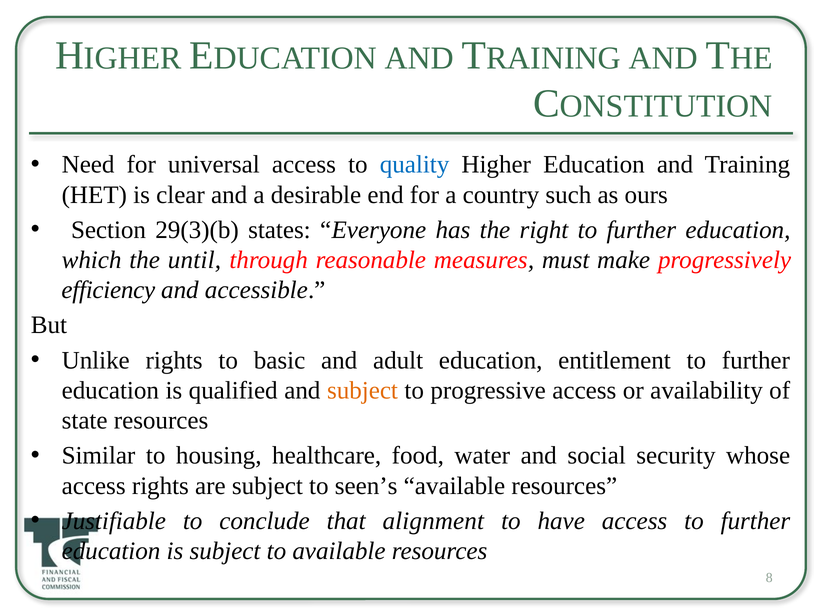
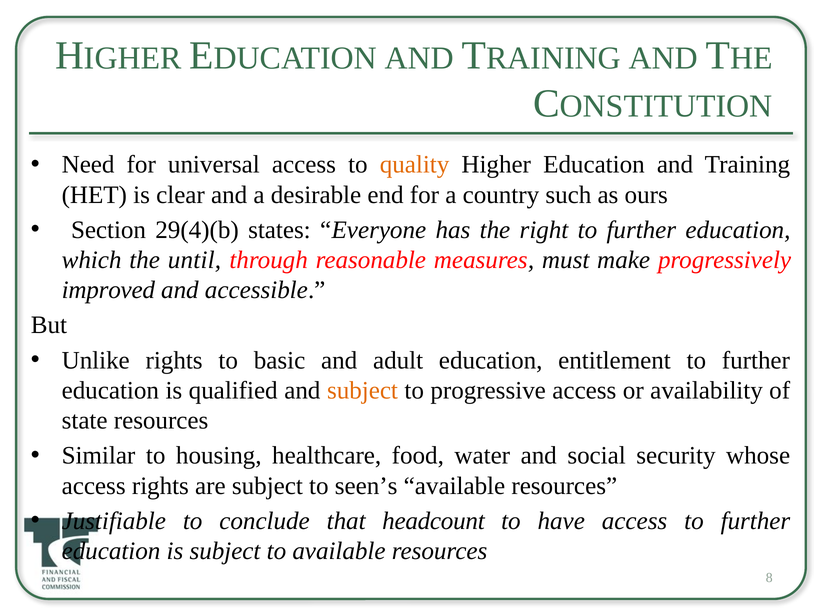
quality colour: blue -> orange (415, 165)
29(3)(b: 29(3)(b -> 29(4)(b (197, 230)
efficiency: efficiency -> improved (108, 290)
alignment: alignment -> headcount (433, 521)
